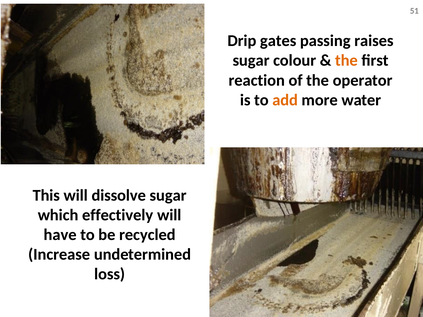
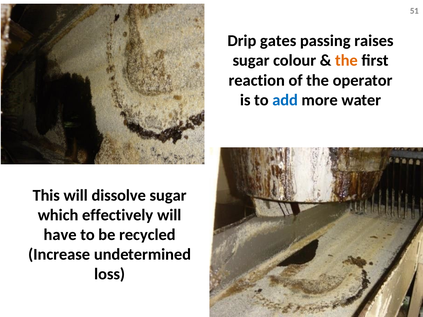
add colour: orange -> blue (285, 100)
